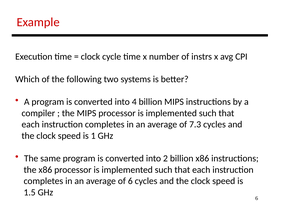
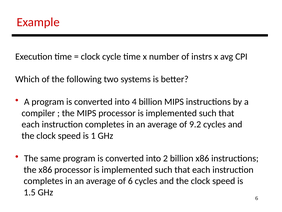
7.3: 7.3 -> 9.2 (195, 124)
